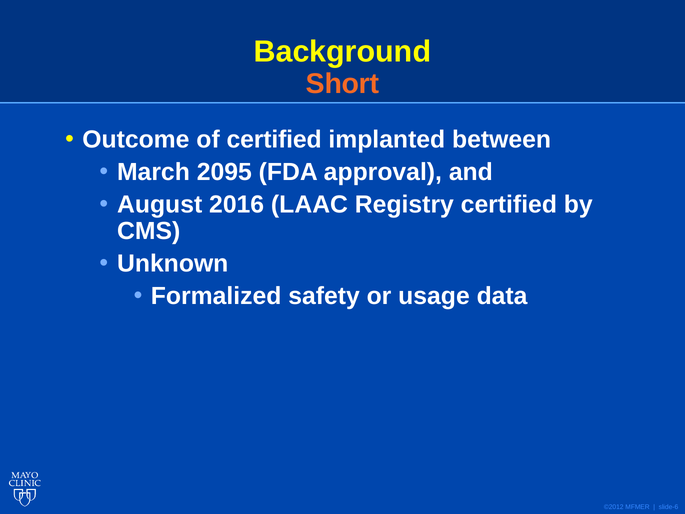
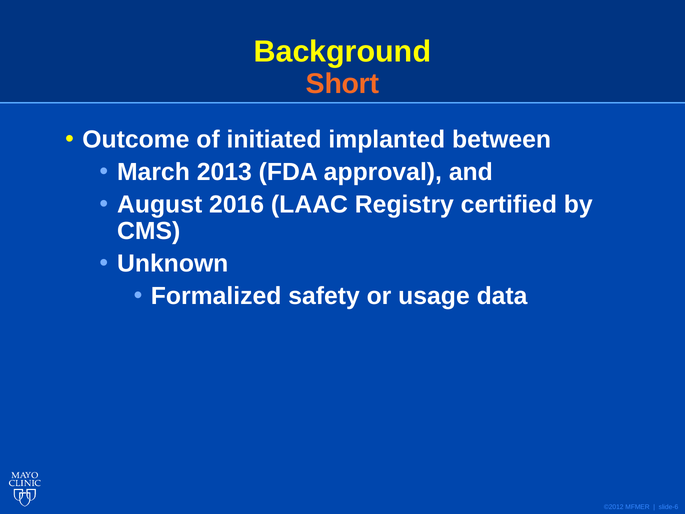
of certified: certified -> initiated (274, 140)
2095: 2095 -> 2013 (224, 172)
